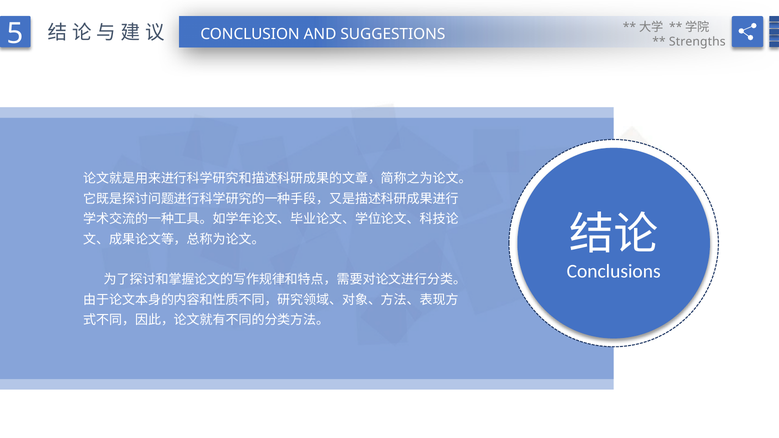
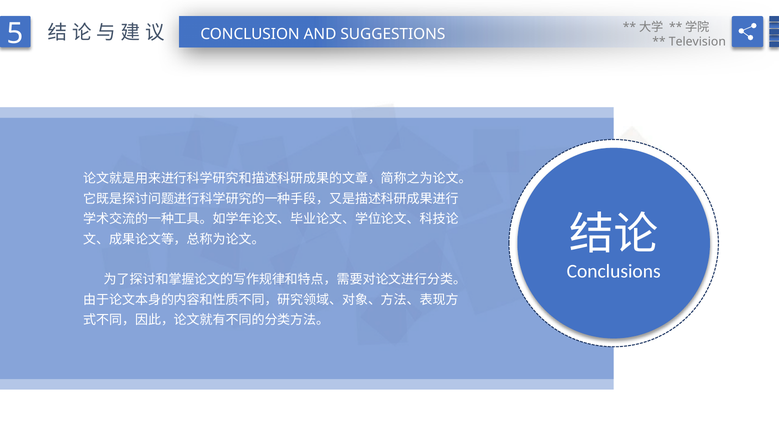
Strengths: Strengths -> Television (697, 42)
